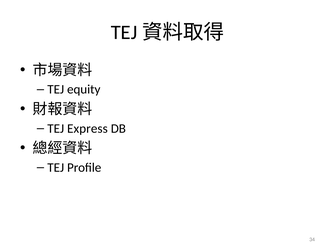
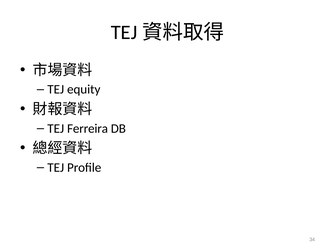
Express: Express -> Ferreira (88, 129)
